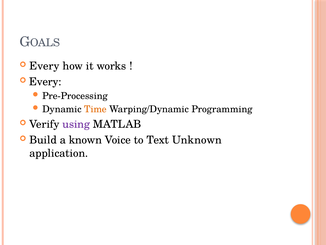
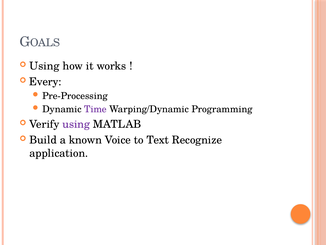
Every: Every -> Using (44, 66)
Time colour: orange -> purple (95, 109)
Unknown: Unknown -> Recognize (197, 140)
